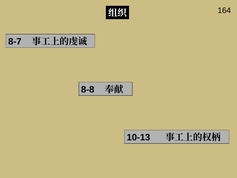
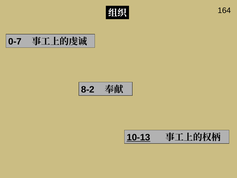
8-7: 8-7 -> 0-7 (15, 41)
8-8: 8-8 -> 8-2 (88, 89)
10-13 underline: none -> present (139, 137)
